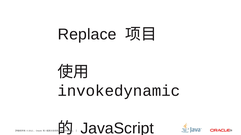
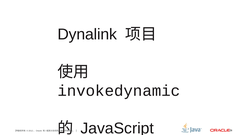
Replace: Replace -> Dynalink (87, 34)
